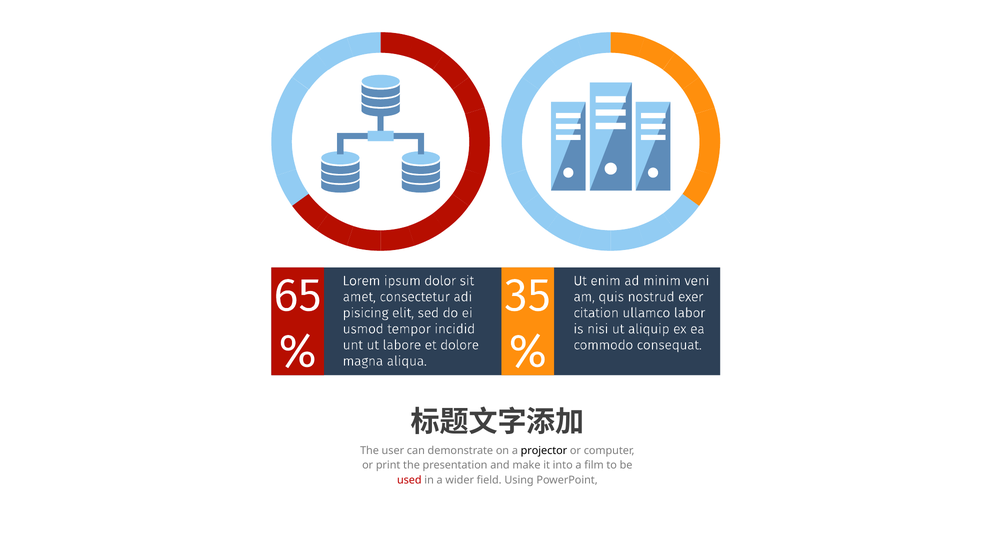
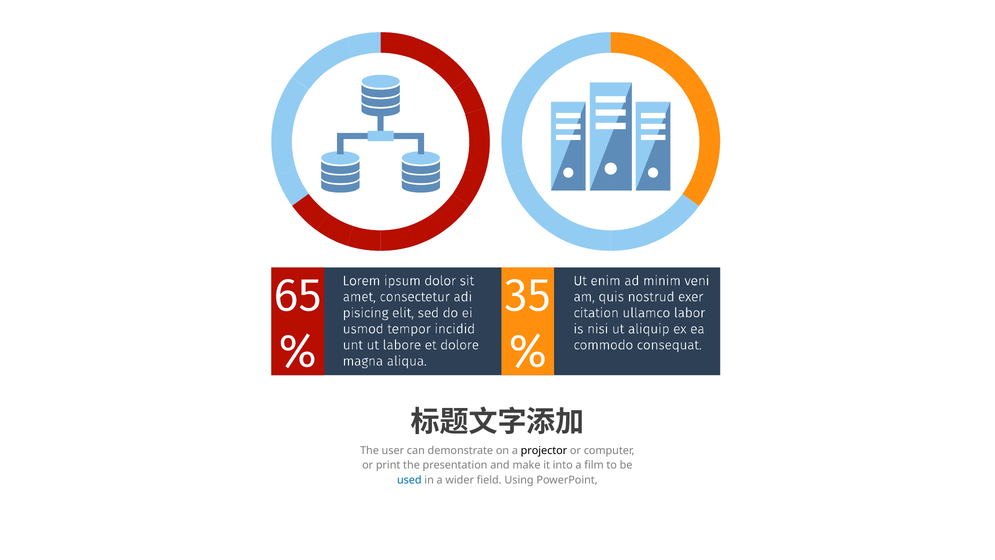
used colour: red -> blue (409, 480)
